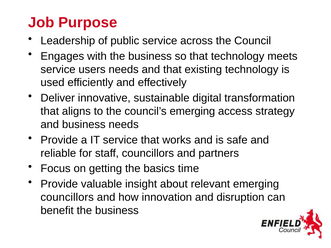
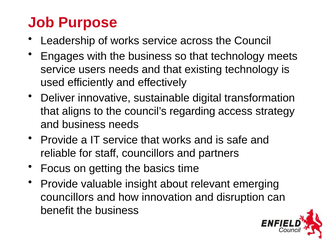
of public: public -> works (125, 41)
council’s emerging: emerging -> regarding (192, 111)
